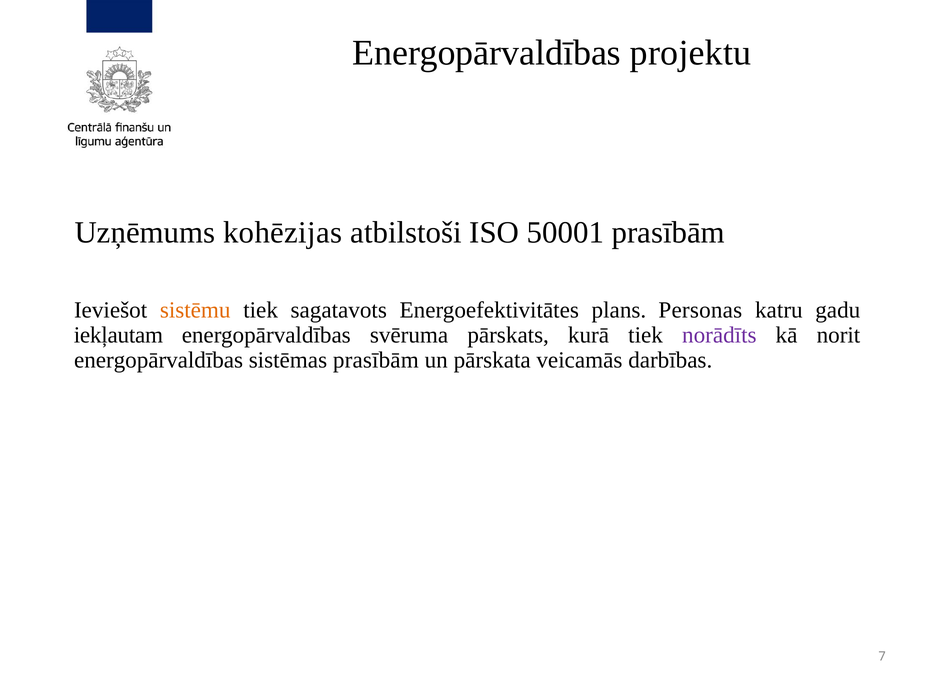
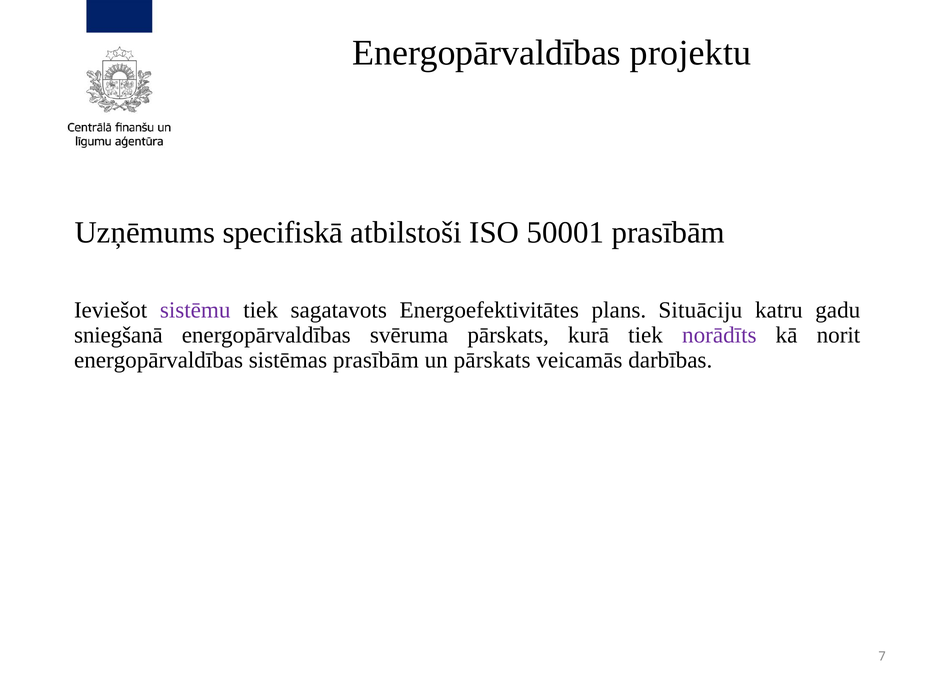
kohēzijas: kohēzijas -> specifiskā (283, 232)
sistēmu colour: orange -> purple (195, 310)
Personas: Personas -> Situāciju (700, 310)
iekļautam: iekļautam -> sniegšanā (118, 335)
un pārskata: pārskata -> pārskats (492, 360)
